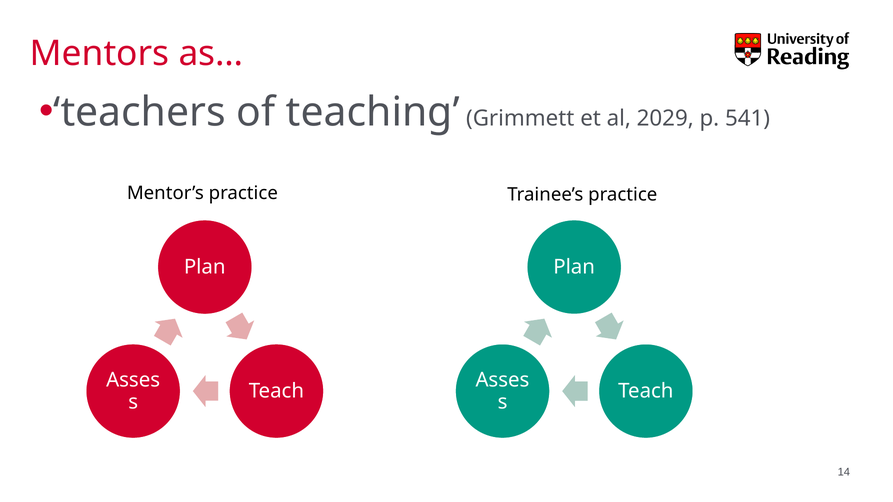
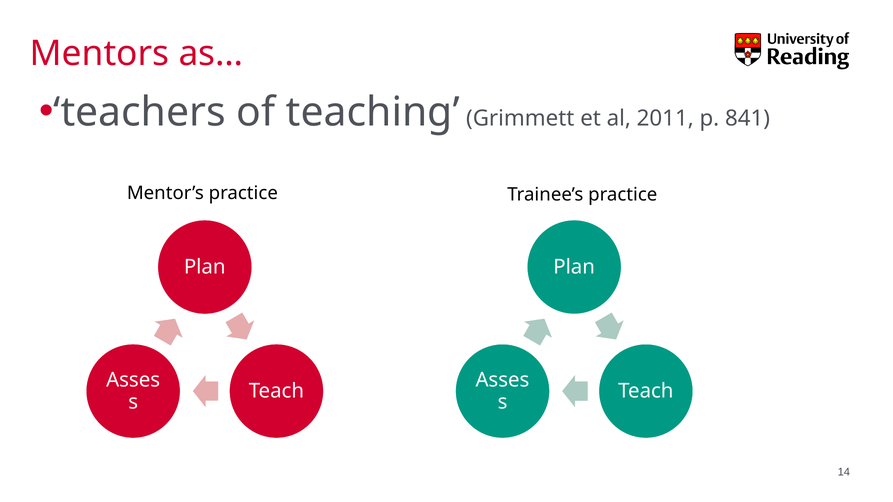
2029: 2029 -> 2011 (665, 119)
541: 541 -> 841 (748, 119)
